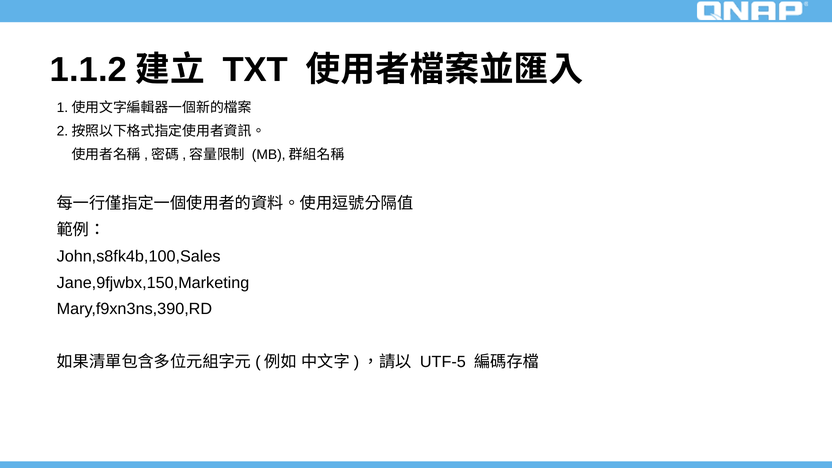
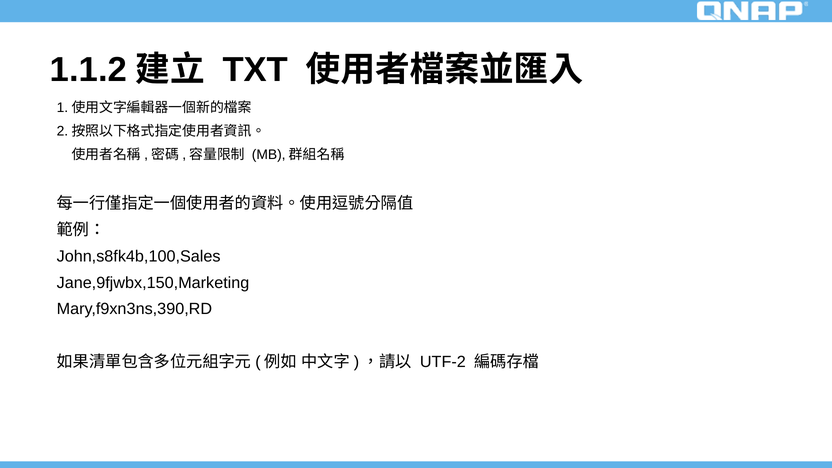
UTF-5: UTF-5 -> UTF-2 (443, 362)
